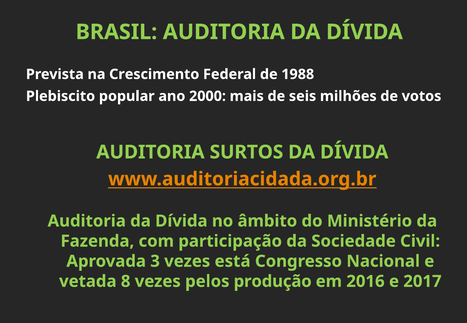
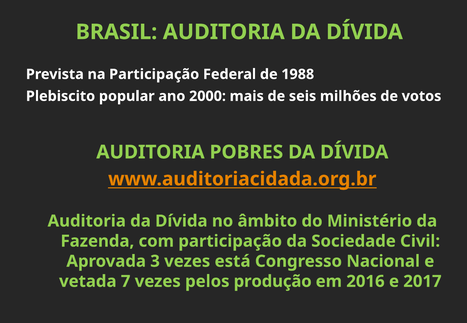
na Crescimento: Crescimento -> Participação (154, 74)
SURTOS: SURTOS -> POBRES (246, 152)
8: 8 -> 7 (126, 282)
